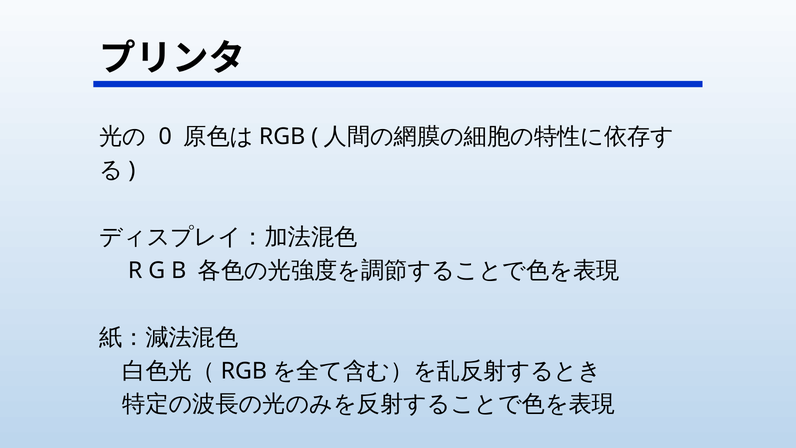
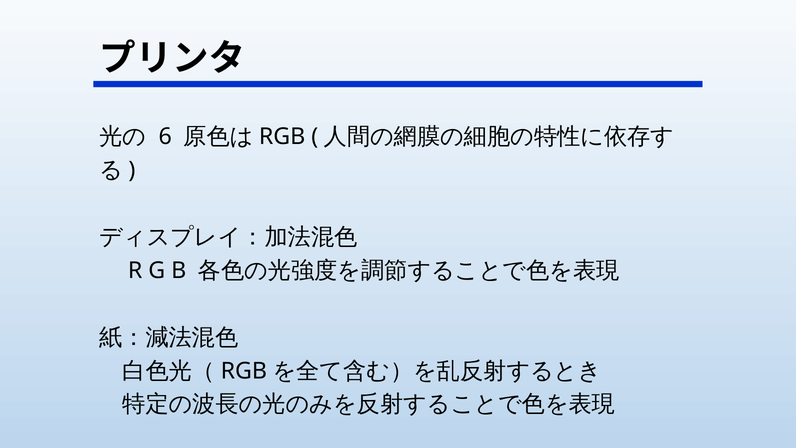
0: 0 -> 6 (165, 137)
